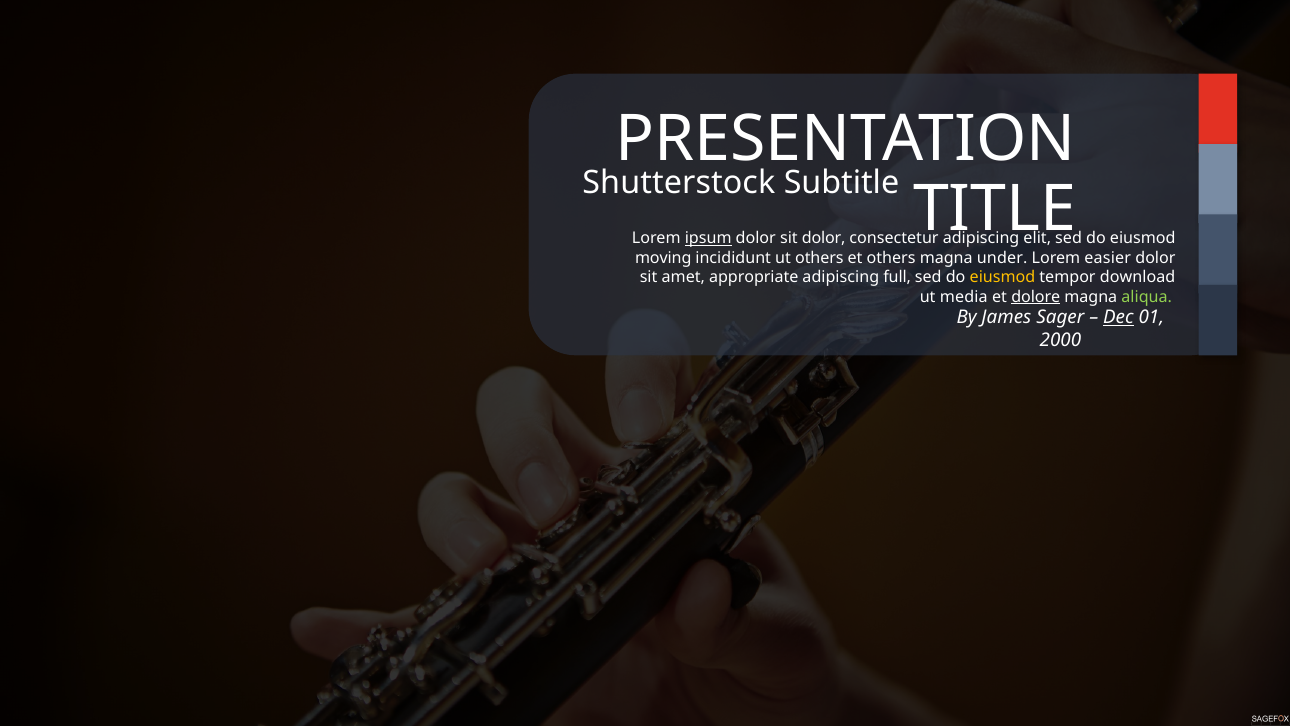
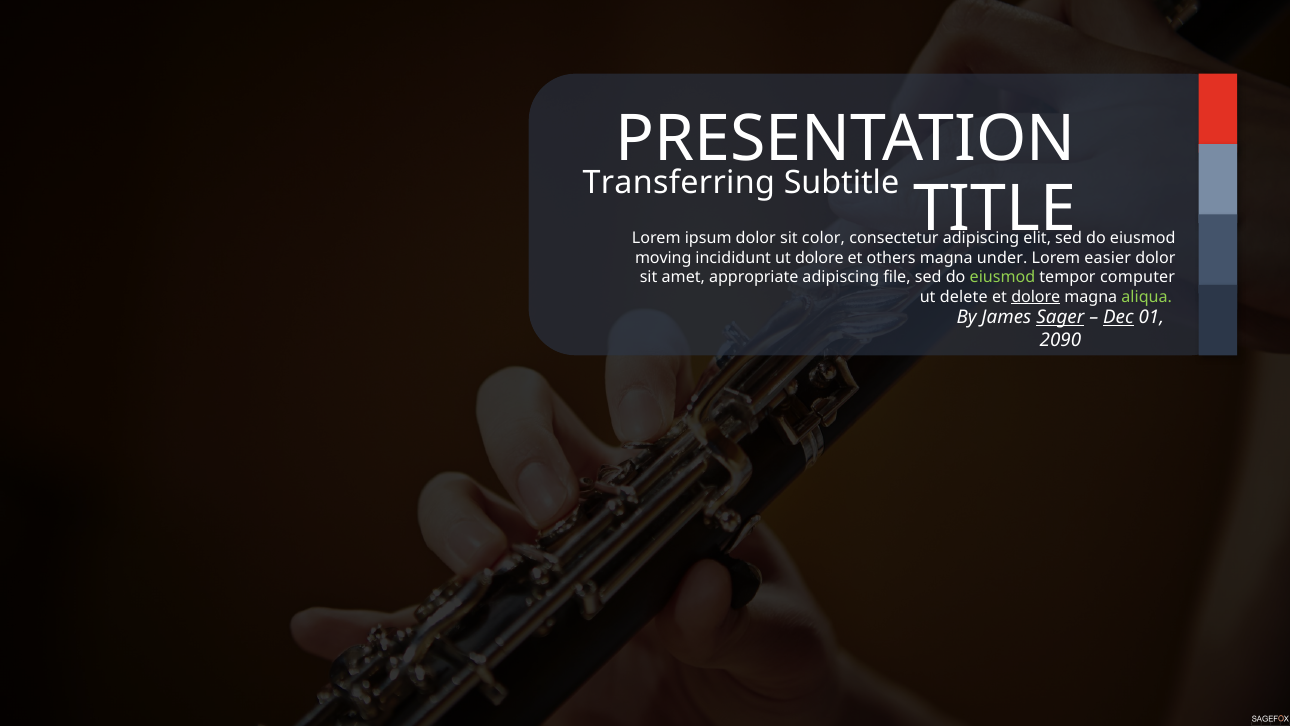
Shutterstock: Shutterstock -> Transferring (679, 183)
ipsum underline: present -> none (708, 238)
sit dolor: dolor -> color (823, 238)
ut others: others -> dolore (819, 258)
full: full -> file (897, 277)
eiusmod colour: yellow -> light green (1002, 277)
download: download -> computer (1138, 277)
media: media -> delete (964, 297)
Sager underline: none -> present (1060, 318)
2000: 2000 -> 2090 (1060, 340)
